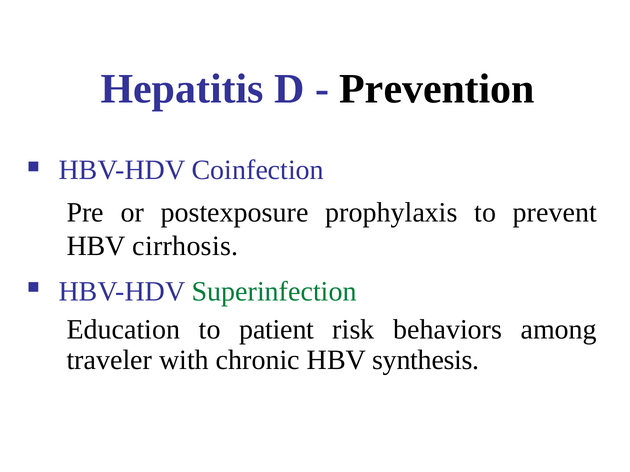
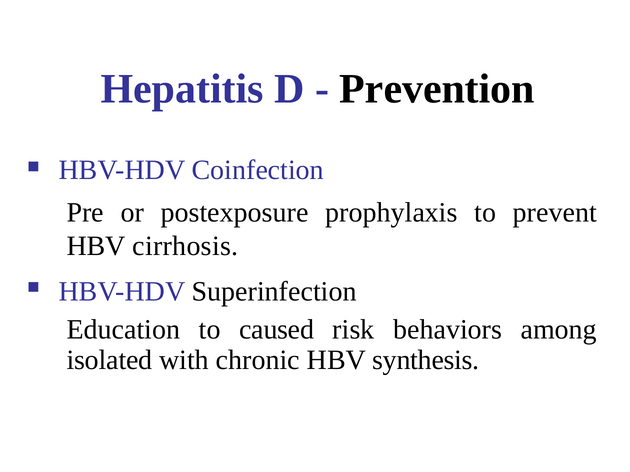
Superinfection colour: green -> black (274, 292)
patient: patient -> caused (277, 330)
traveler: traveler -> isolated (109, 360)
